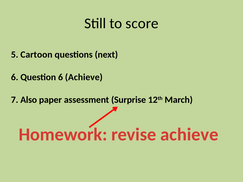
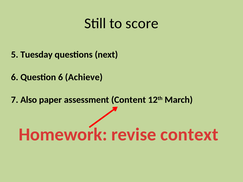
Cartoon: Cartoon -> Tuesday (36, 55)
Surprise: Surprise -> Content (129, 100)
revise achieve: achieve -> context (189, 135)
